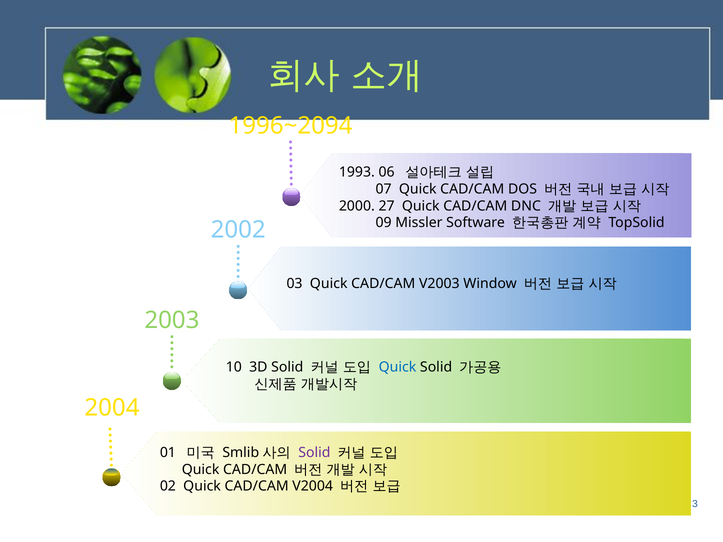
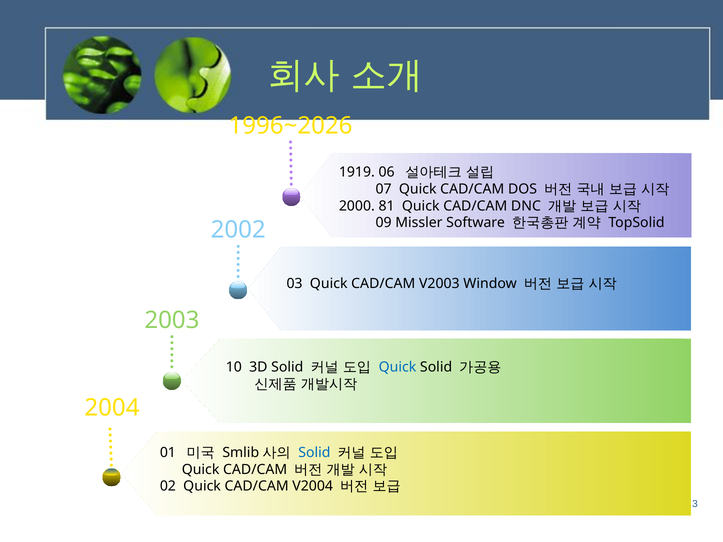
1996~2094: 1996~2094 -> 1996~2026 (291, 126)
1993: 1993 -> 1919 (357, 172)
27: 27 -> 81 (387, 206)
Solid colour: purple -> blue (314, 453)
